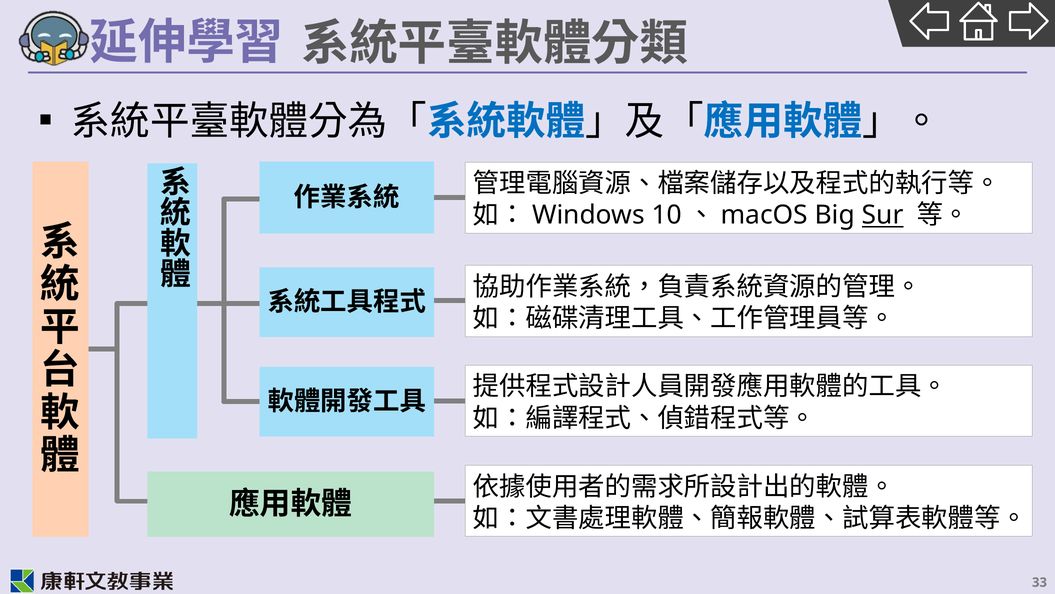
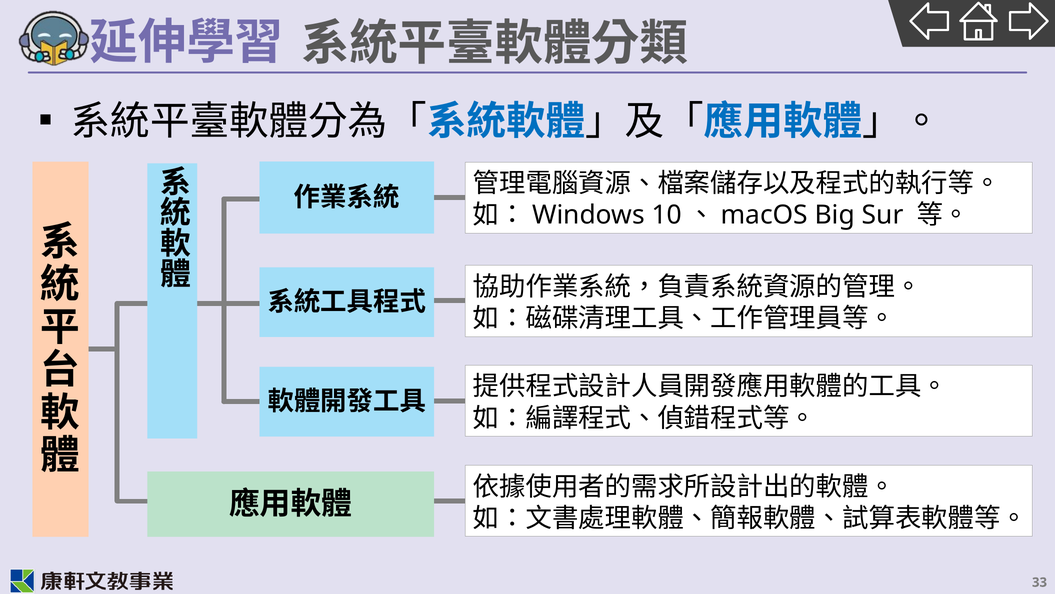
Sur underline: present -> none (883, 215)
